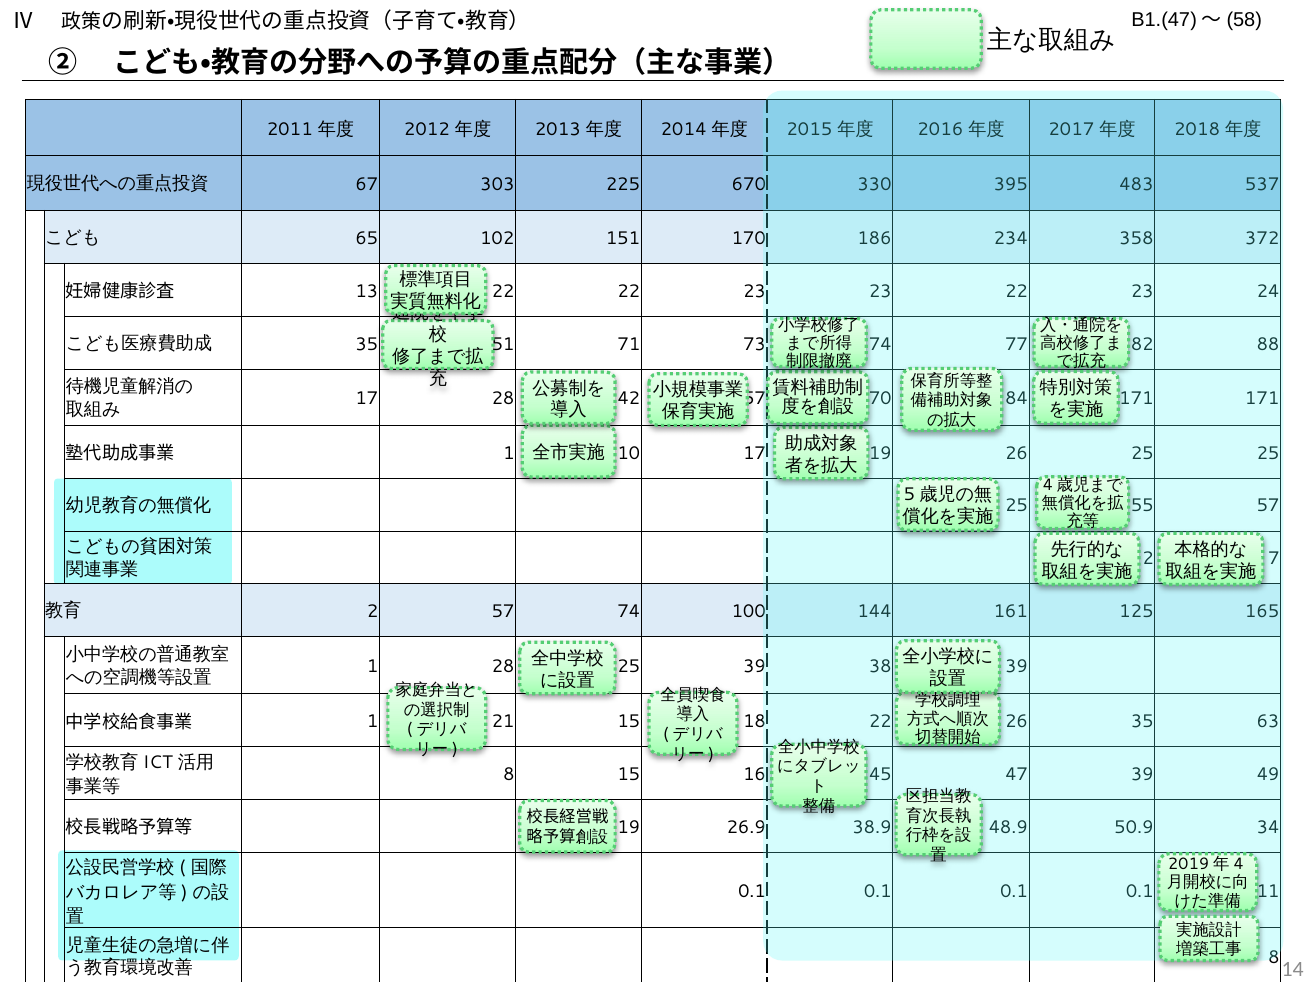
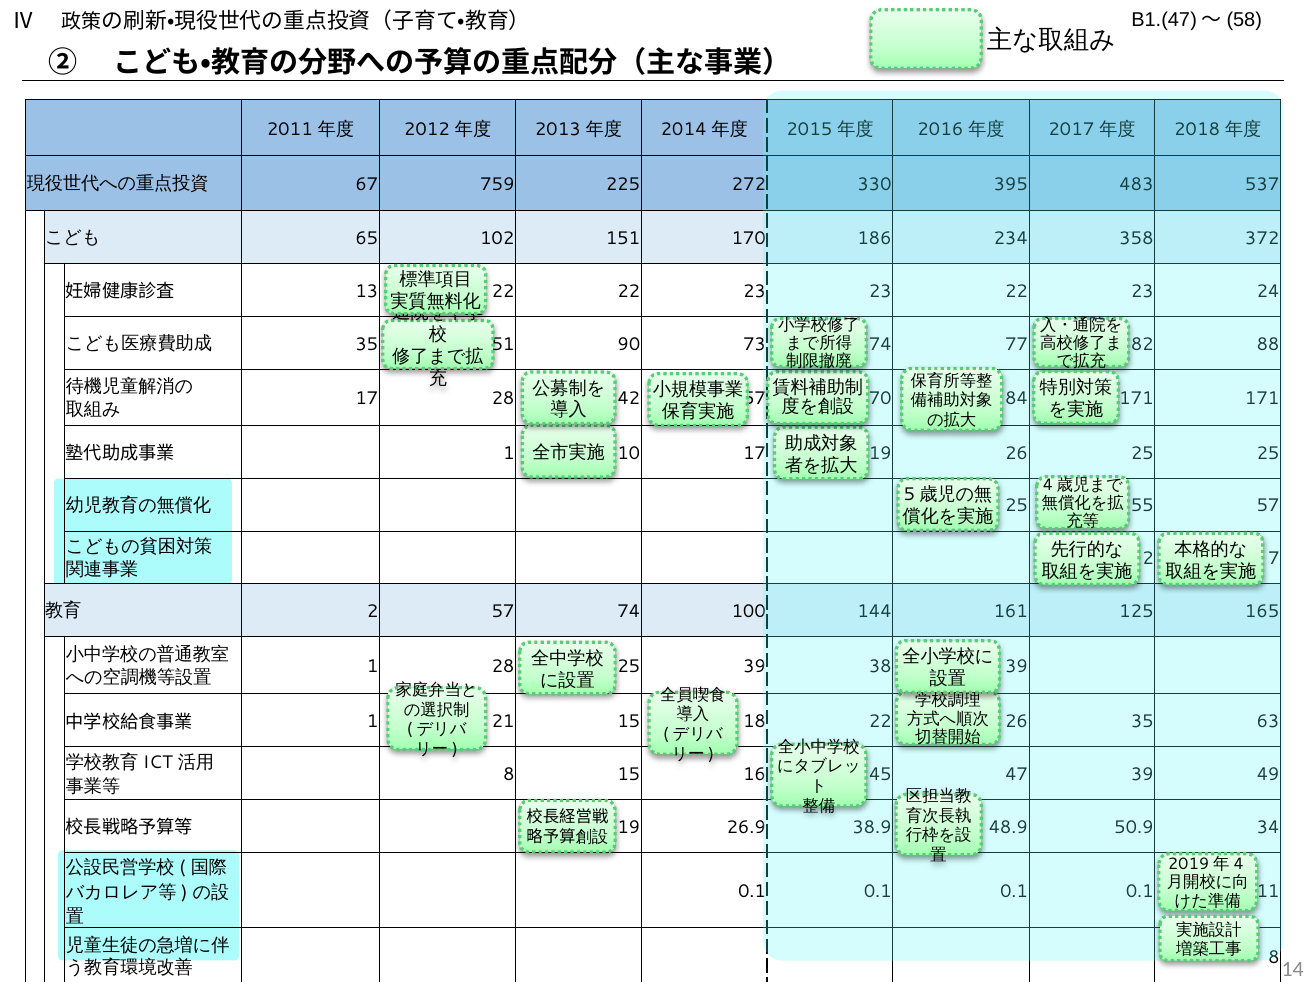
303: 303 -> 759 (497, 184)
670: 670 -> 272 (749, 184)
71: 71 -> 90 (629, 344)
